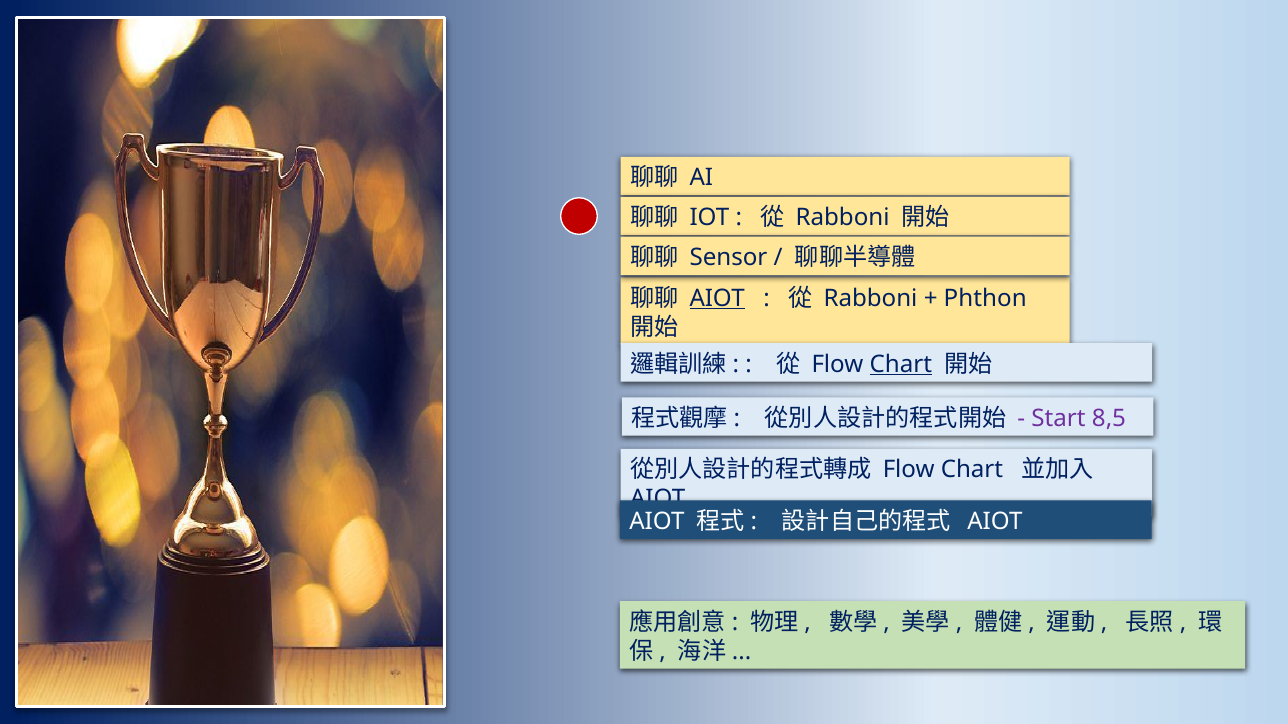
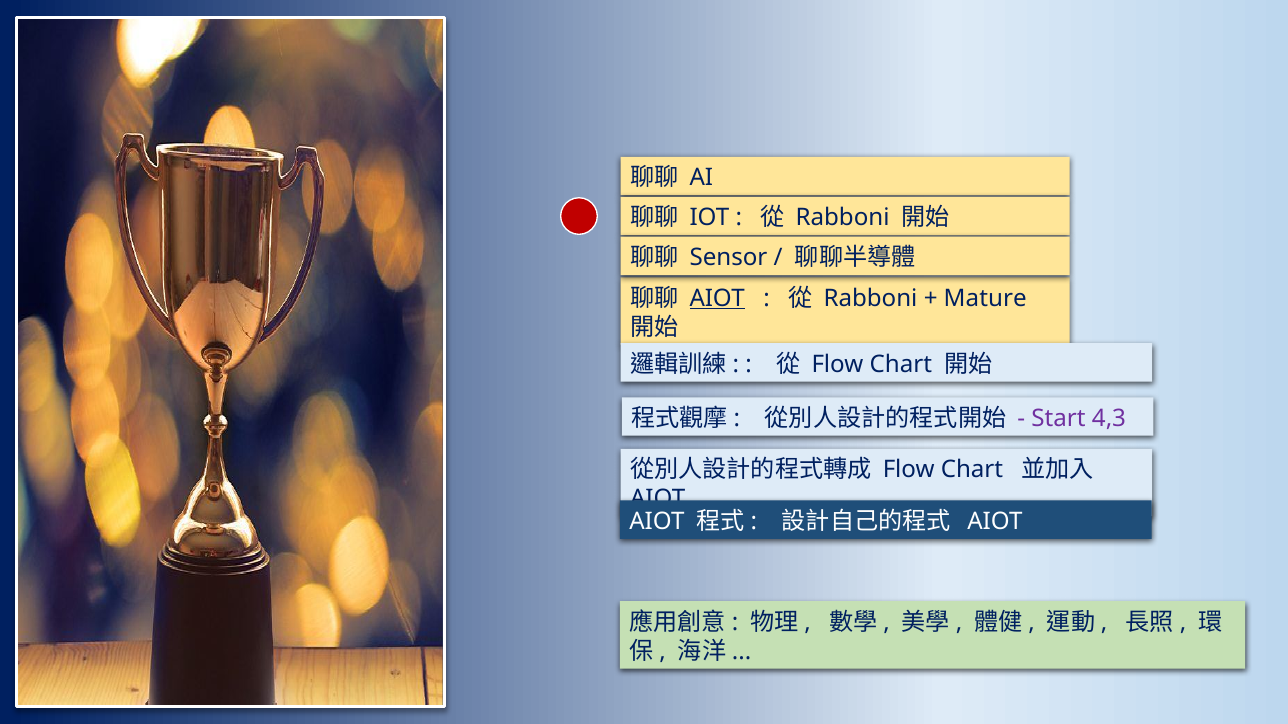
Phthon: Phthon -> Mature (985, 298)
Chart underline: present -> none (901, 364)
8,5: 8,5 -> 4,3 (1109, 419)
